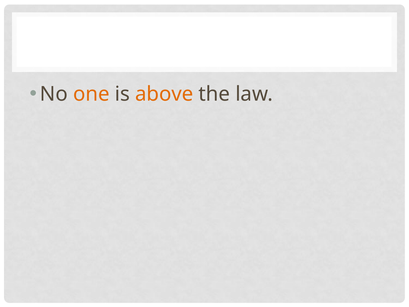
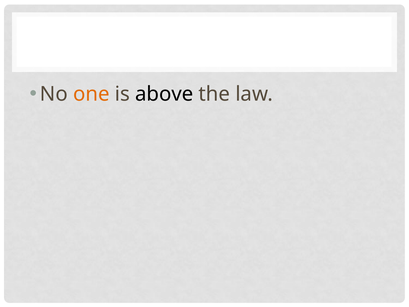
above colour: orange -> black (164, 94)
